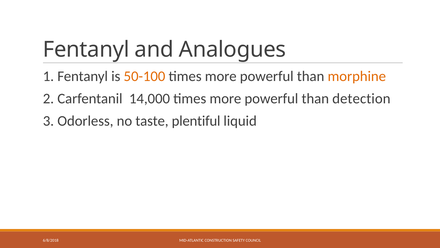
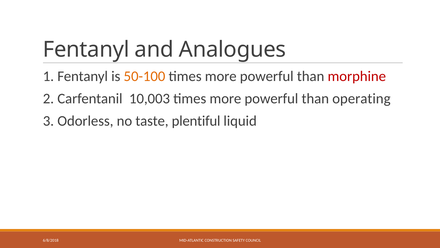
morphine colour: orange -> red (357, 76)
14,000: 14,000 -> 10,003 (150, 98)
detection: detection -> operating (361, 98)
